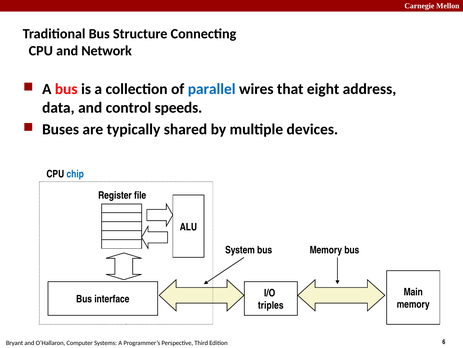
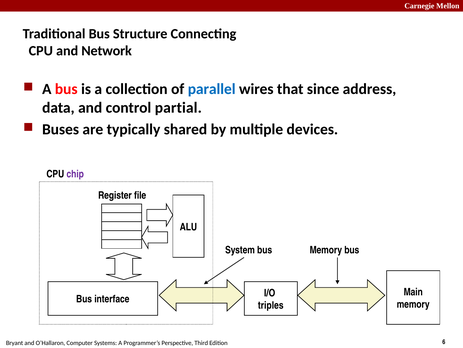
eight: eight -> since (323, 89)
speeds: speeds -> partial (178, 107)
chip colour: blue -> purple (75, 174)
